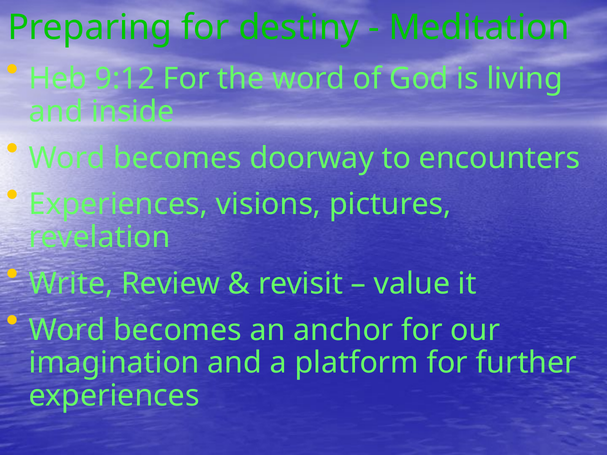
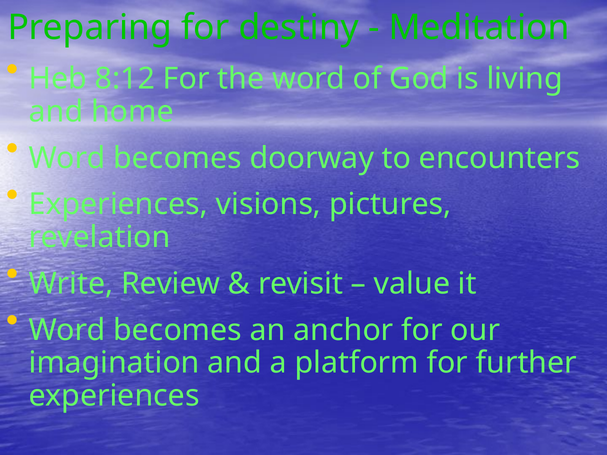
9:12: 9:12 -> 8:12 (125, 79)
inside: inside -> home (133, 112)
